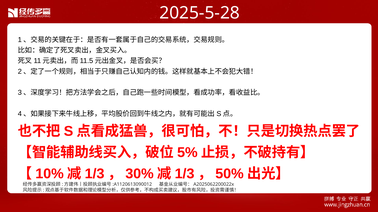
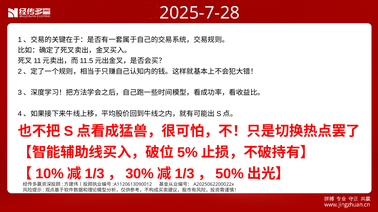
2025-5-28: 2025-5-28 -> 2025-7-28 (200, 13)
